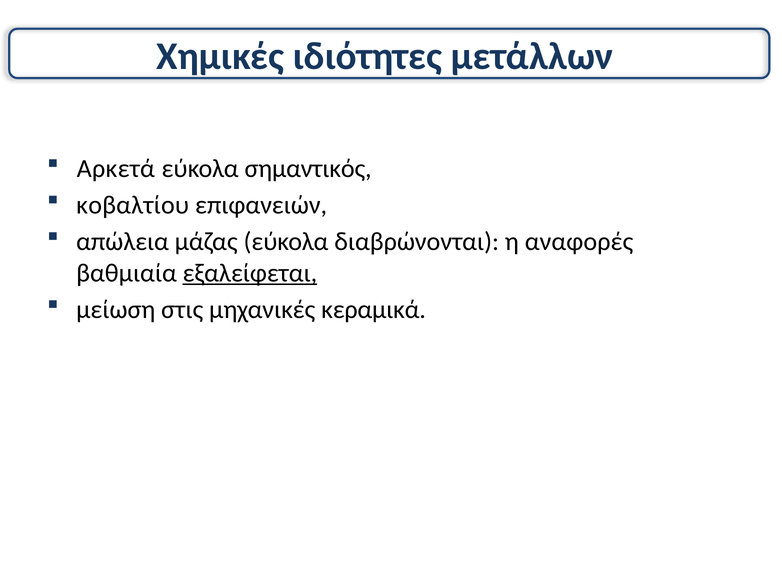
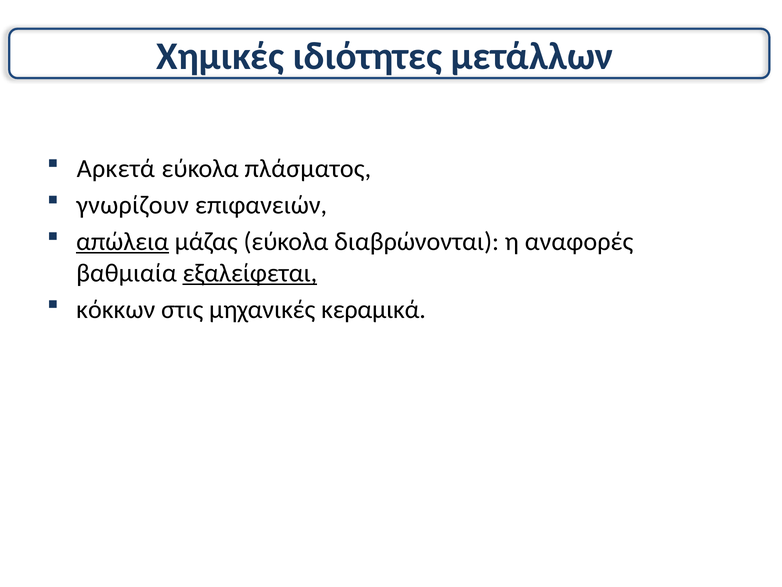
σημαντικός: σημαντικός -> πλάσματος (308, 168)
κοβαλτίου: κοβαλτίου -> γνωρίζουν (133, 205)
απώλεια underline: none -> present (123, 241)
μείωση: μείωση -> κόκκων (116, 309)
